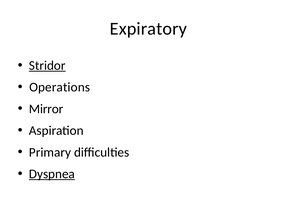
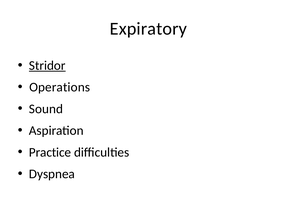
Mirror: Mirror -> Sound (46, 109)
Primary: Primary -> Practice (50, 152)
Dyspnea underline: present -> none (52, 174)
